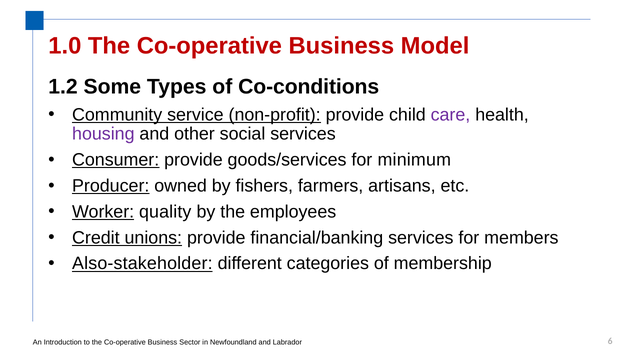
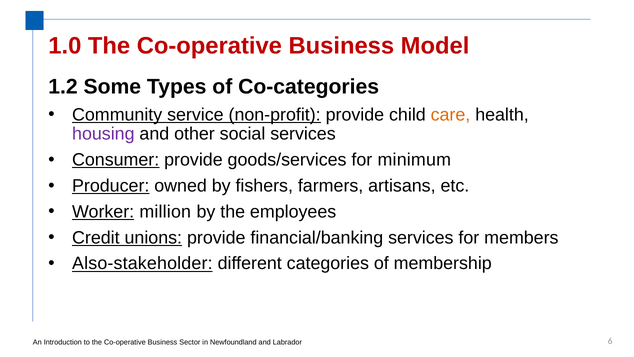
Co-conditions: Co-conditions -> Co-categories (309, 87)
care colour: purple -> orange (450, 115)
quality: quality -> million (165, 211)
